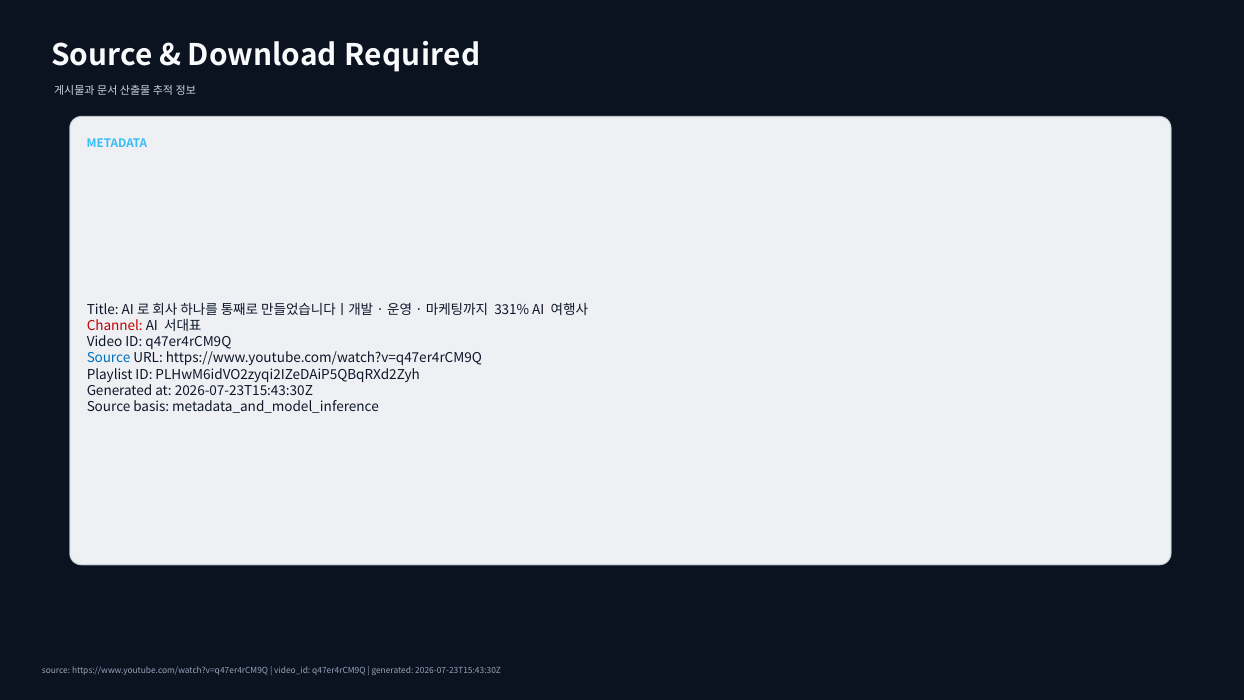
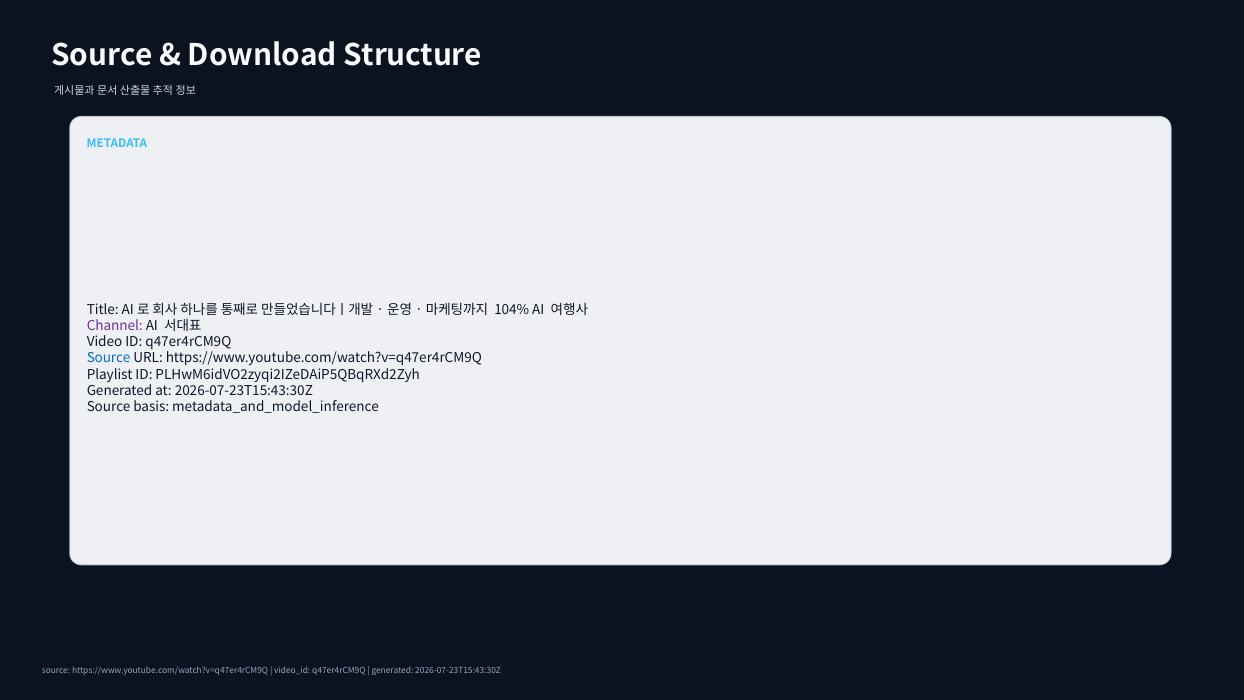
Required: Required -> Structure (413, 56)
331%: 331% -> 104% (512, 310)
Channel colour: red -> purple (115, 326)
